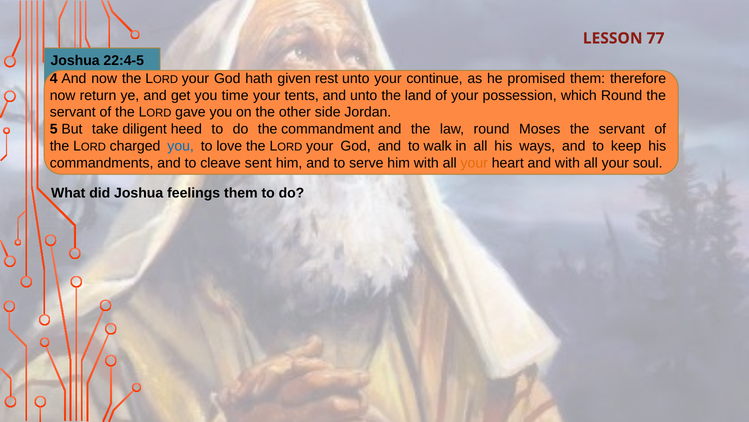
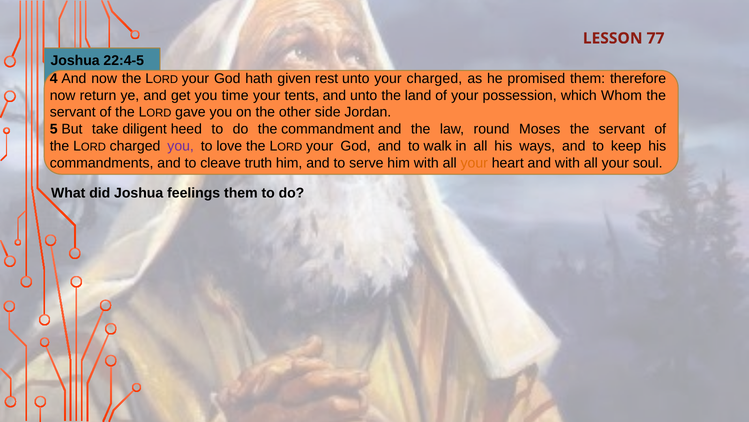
your continue: continue -> charged (434, 78)
which Round: Round -> Whom (622, 95)
you colour: blue -> purple (181, 146)
sent: sent -> truth (258, 163)
